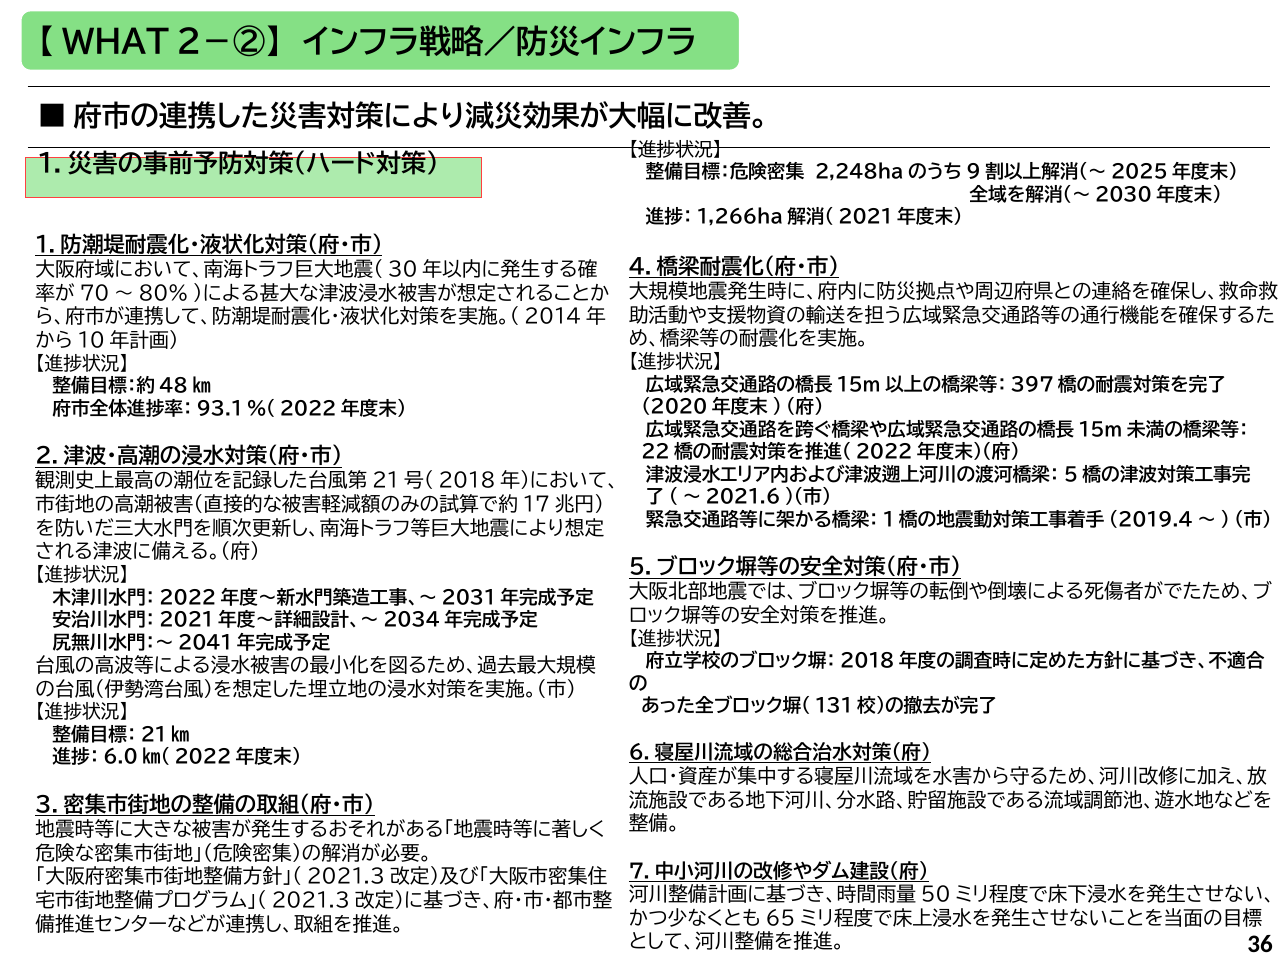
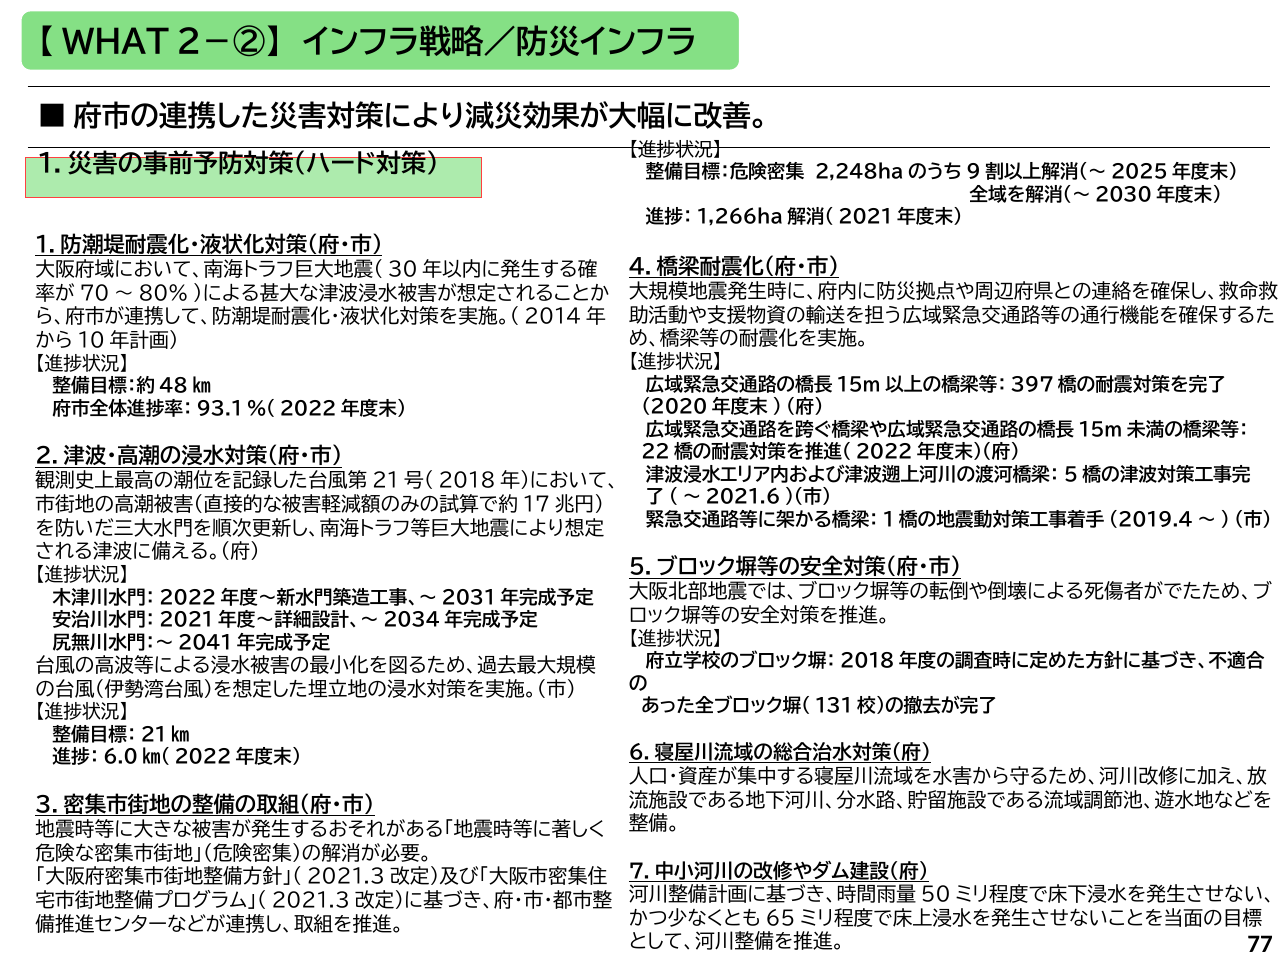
36: 36 -> 77 (1260, 945)
